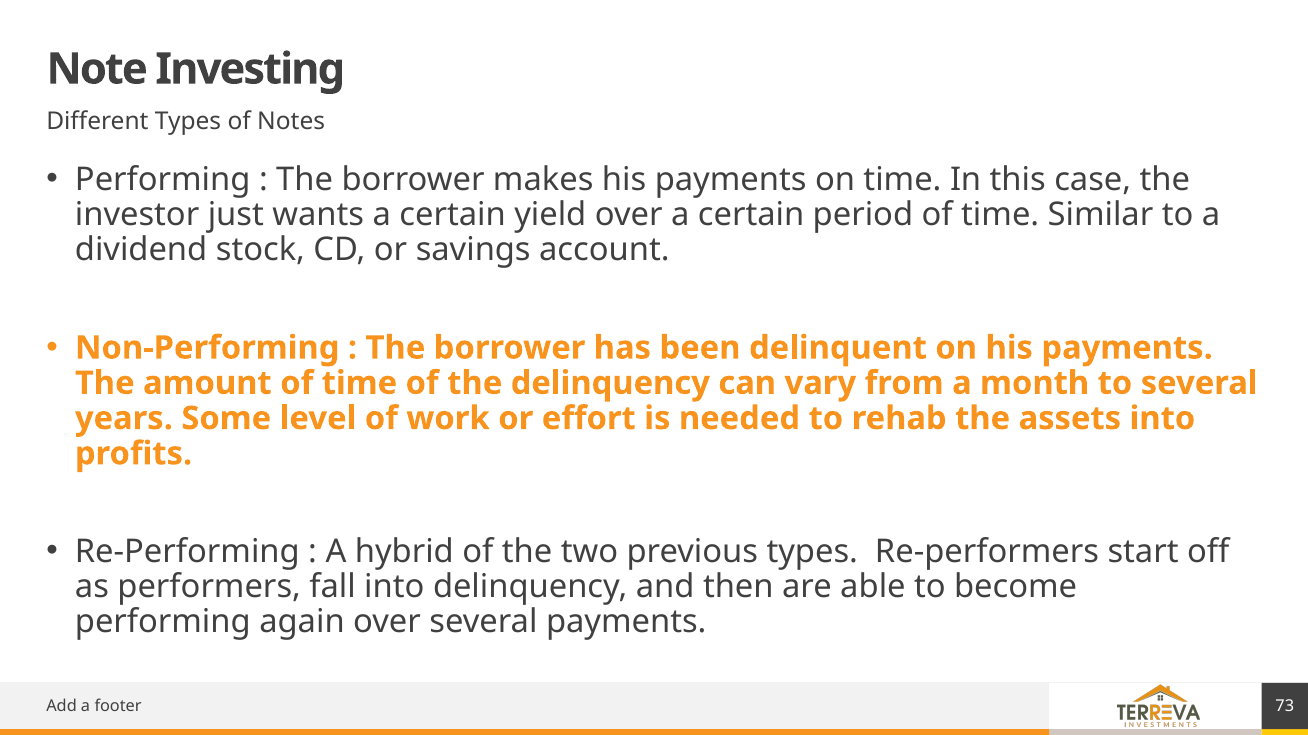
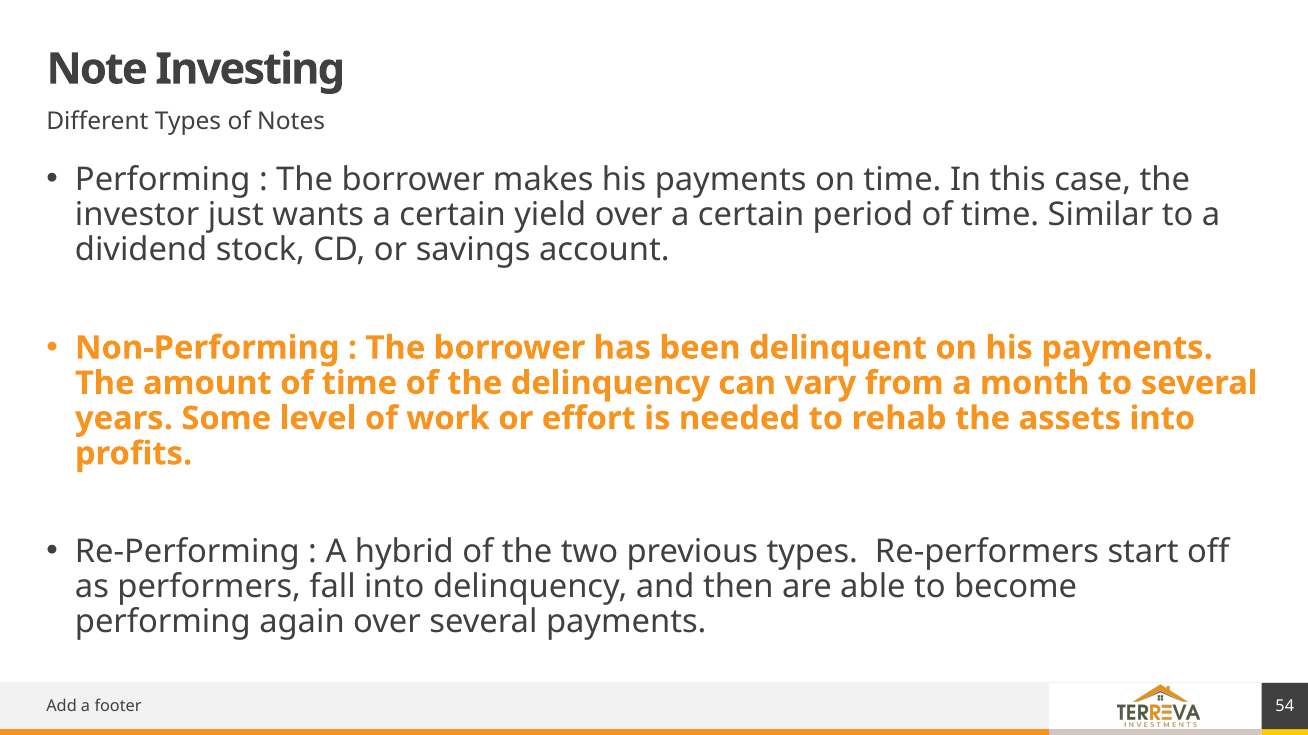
73: 73 -> 54 (1285, 706)
